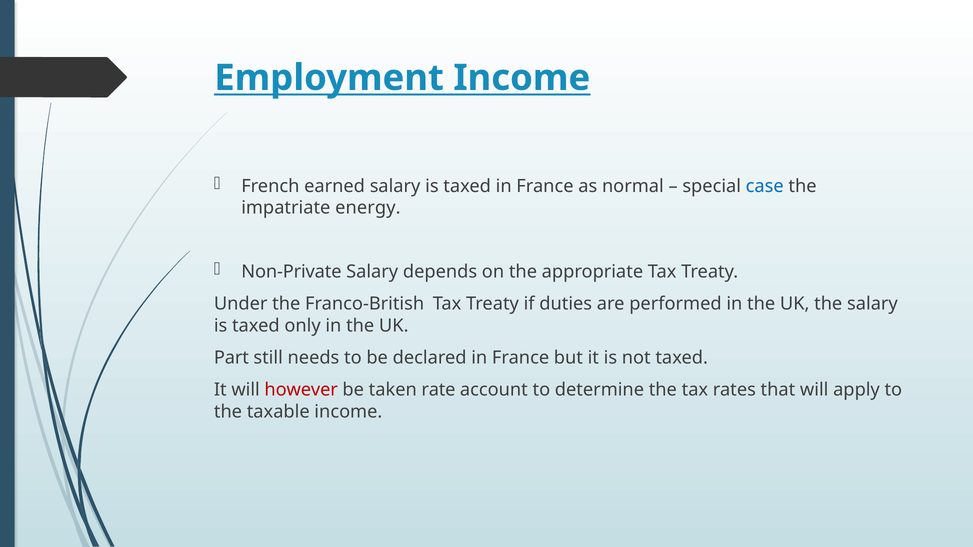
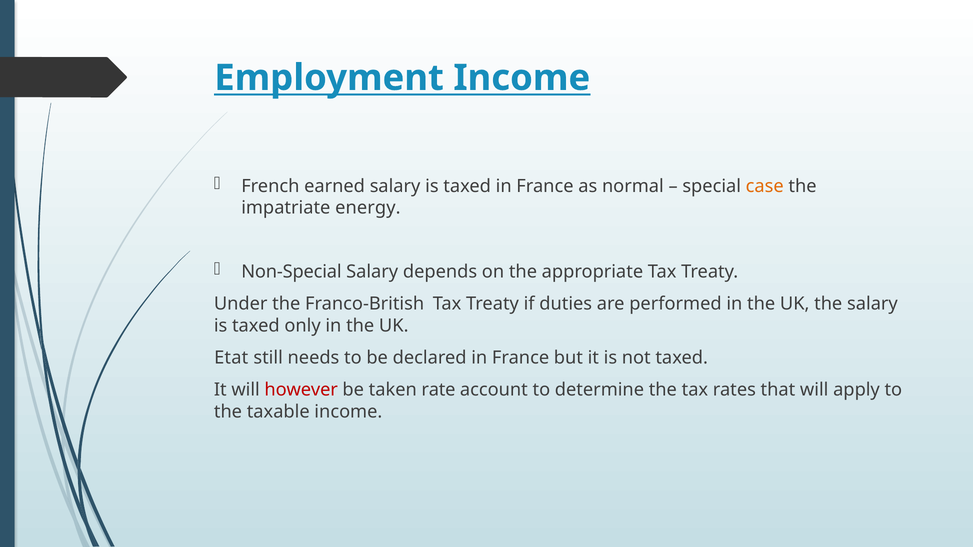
case colour: blue -> orange (765, 186)
Non-Private: Non-Private -> Non-Special (291, 272)
Part: Part -> Etat (231, 358)
